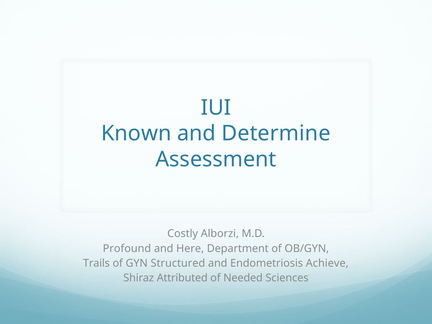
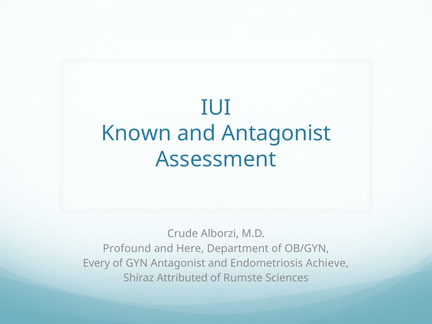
and Determine: Determine -> Antagonist (276, 133)
Costly: Costly -> Crude (183, 234)
Trails: Trails -> Every (96, 263)
GYN Structured: Structured -> Antagonist (178, 263)
Needed: Needed -> Rumste (243, 278)
